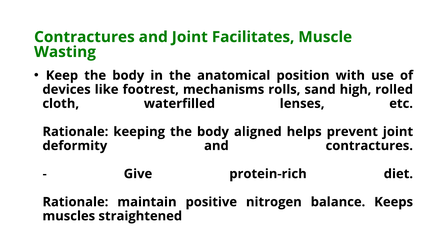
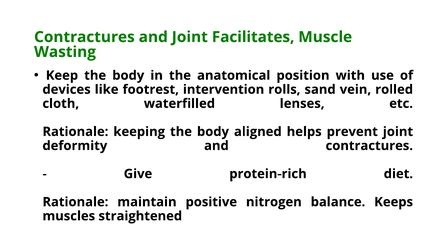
mechanisms: mechanisms -> intervention (224, 90)
high: high -> vein (355, 90)
